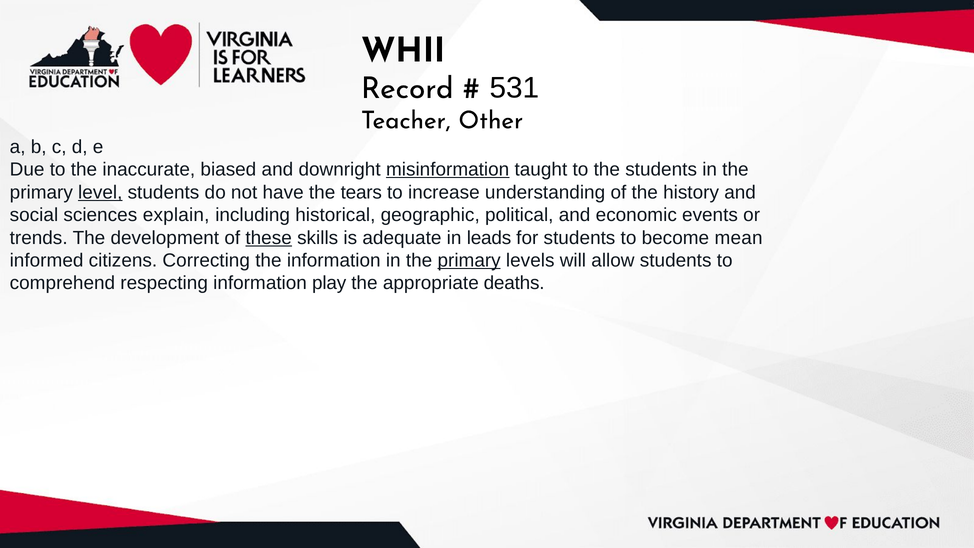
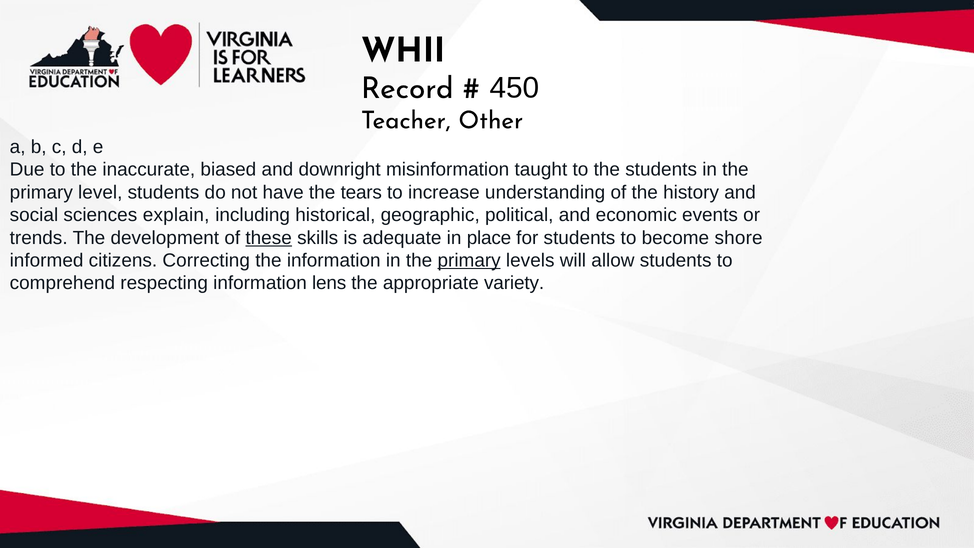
531: 531 -> 450 (514, 88)
misinformation underline: present -> none (448, 169)
level underline: present -> none (100, 192)
leads: leads -> place (489, 238)
mean: mean -> shore (739, 238)
play: play -> lens (329, 283)
deaths: deaths -> variety (514, 283)
